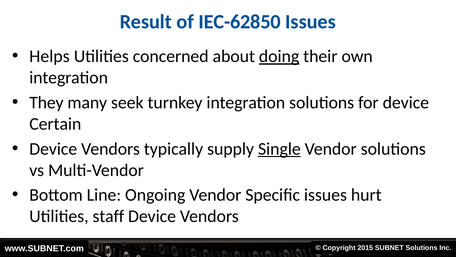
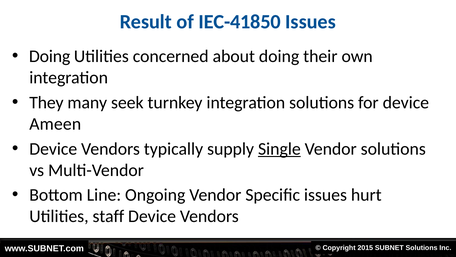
IEC-62850: IEC-62850 -> IEC-41850 (240, 22)
Helps: Helps -> Doing (50, 56)
doing underline: present -> none (279, 56)
Certain: Certain -> Ameen (55, 124)
